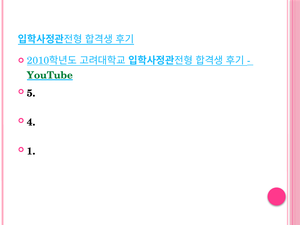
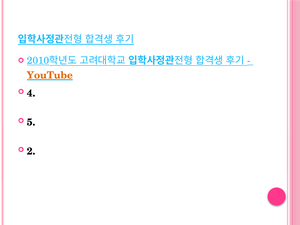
YouTube colour: green -> orange (50, 75)
5: 5 -> 4 (31, 93)
4: 4 -> 5 (31, 122)
1: 1 -> 2 (31, 151)
